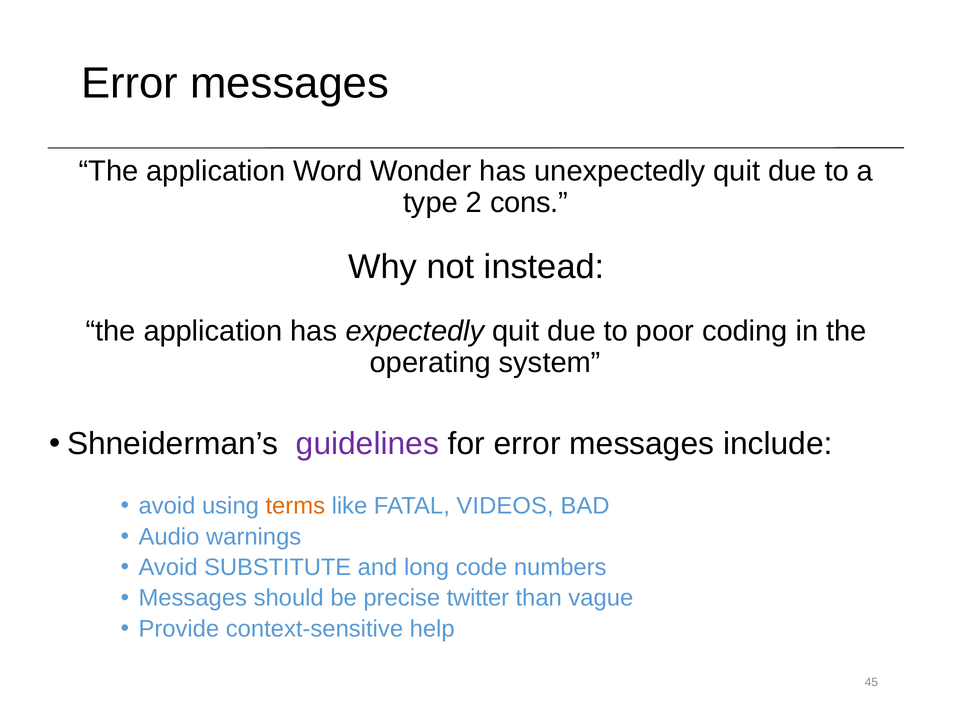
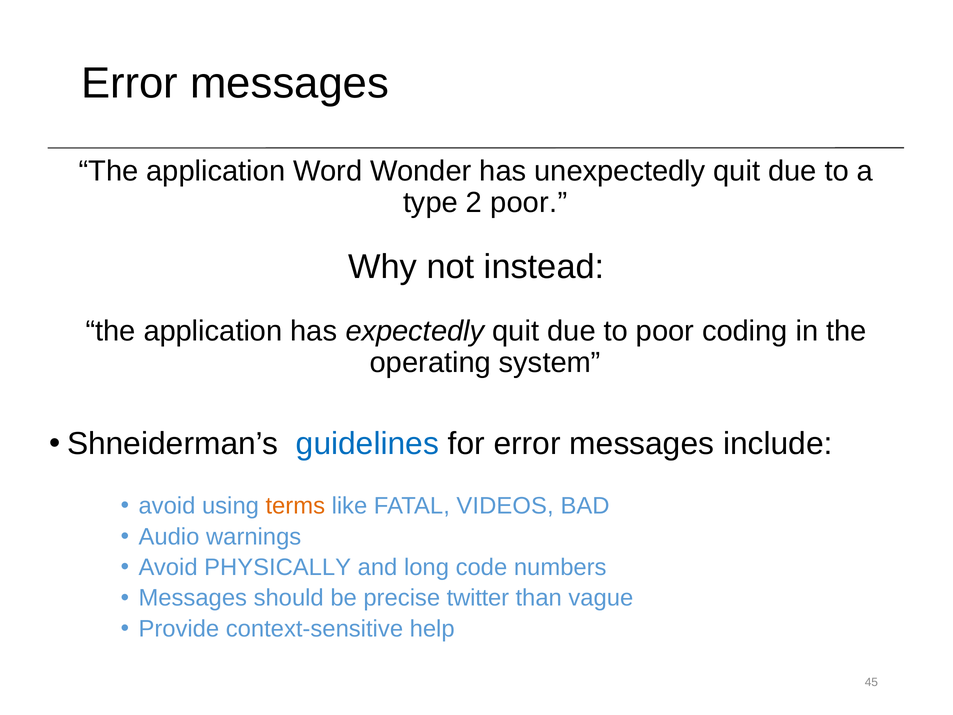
2 cons: cons -> poor (529, 203)
guidelines colour: purple -> blue (367, 444)
SUBSTITUTE: SUBSTITUTE -> PHYSICALLY (278, 567)
